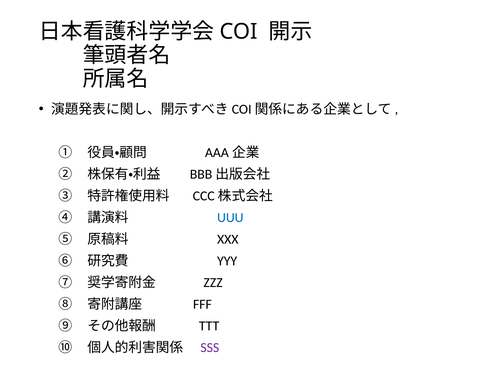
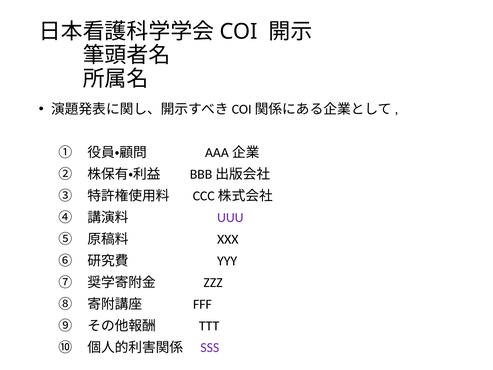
UUU colour: blue -> purple (230, 217)
